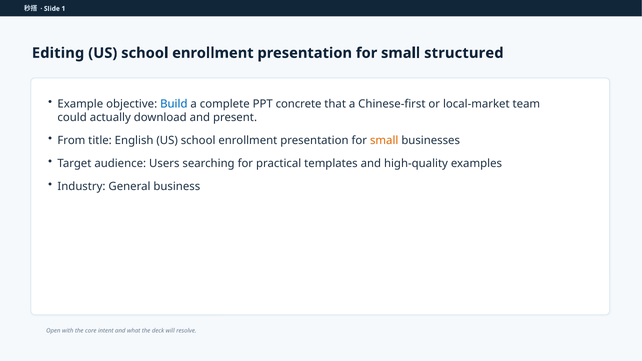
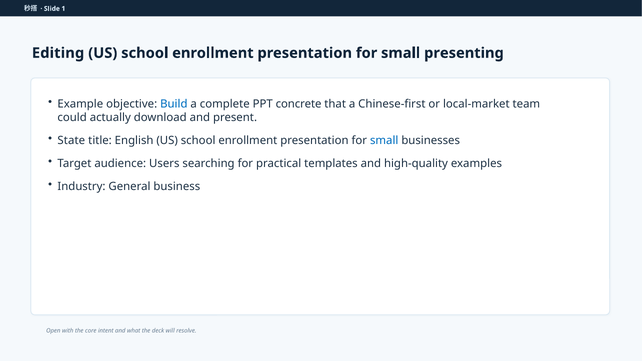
structured: structured -> presenting (464, 53)
From: From -> State (71, 141)
small colour: orange -> blue (384, 141)
